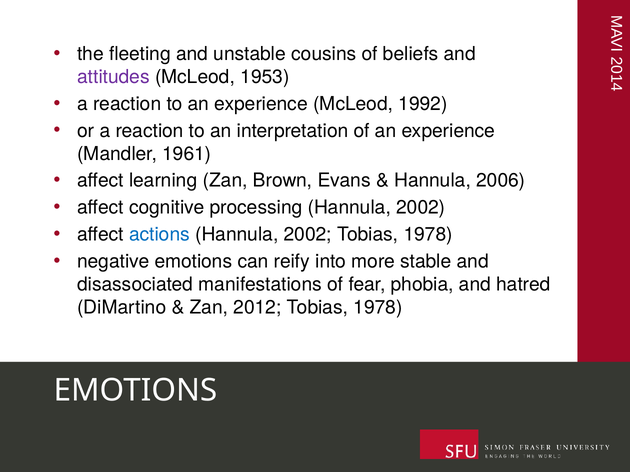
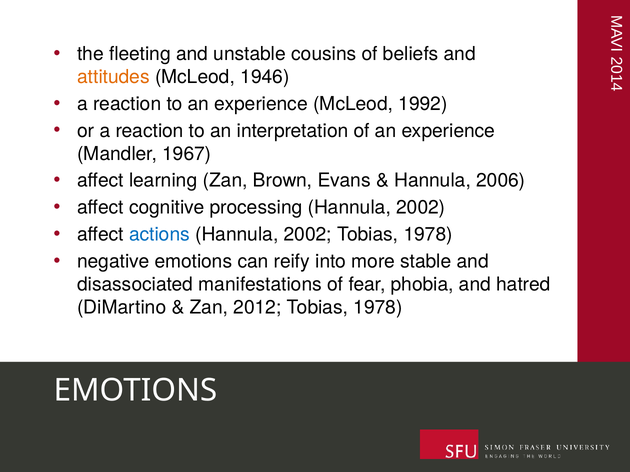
attitudes colour: purple -> orange (113, 77)
1953: 1953 -> 1946 (265, 77)
1961: 1961 -> 1967 (187, 154)
